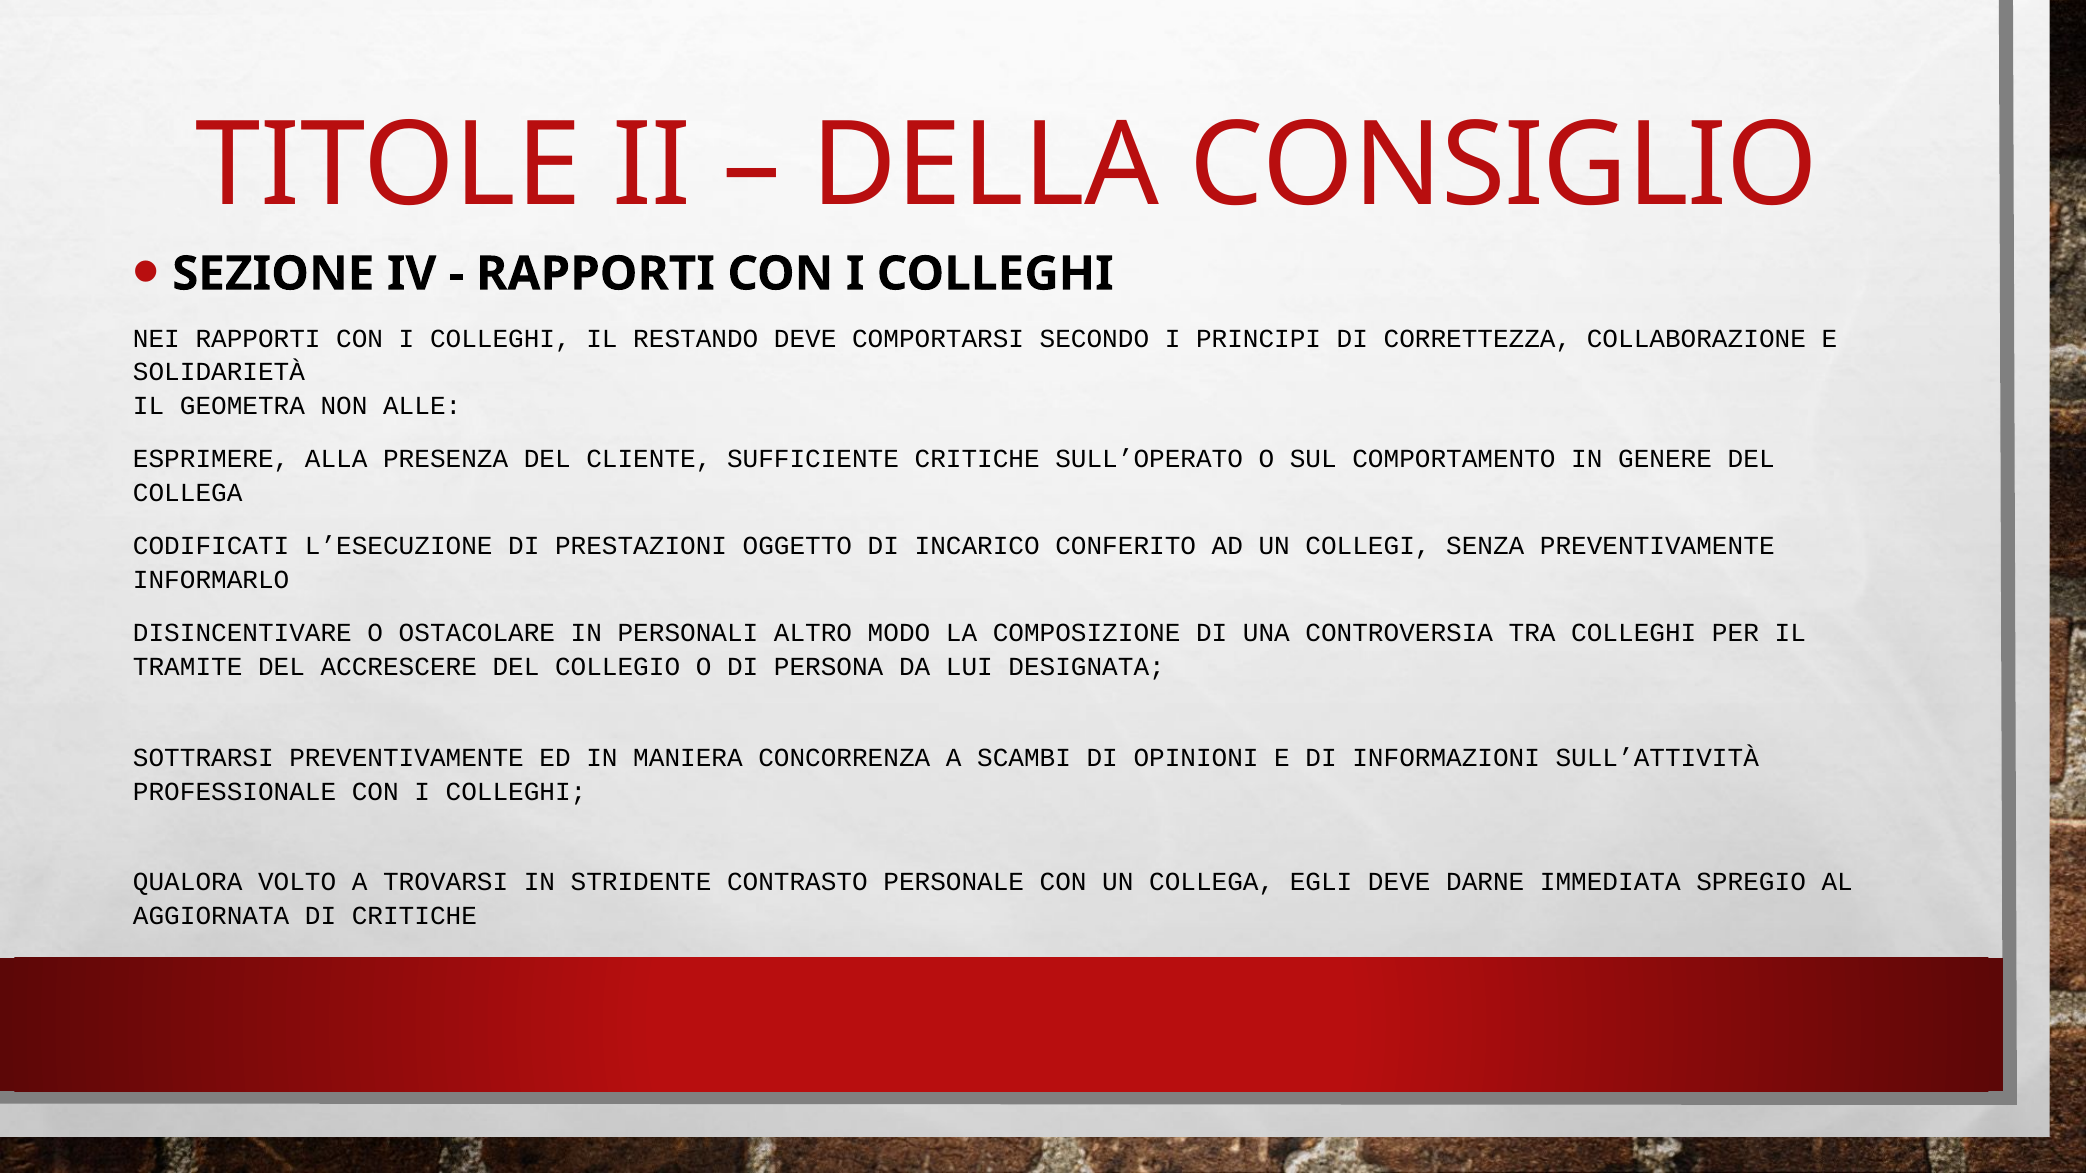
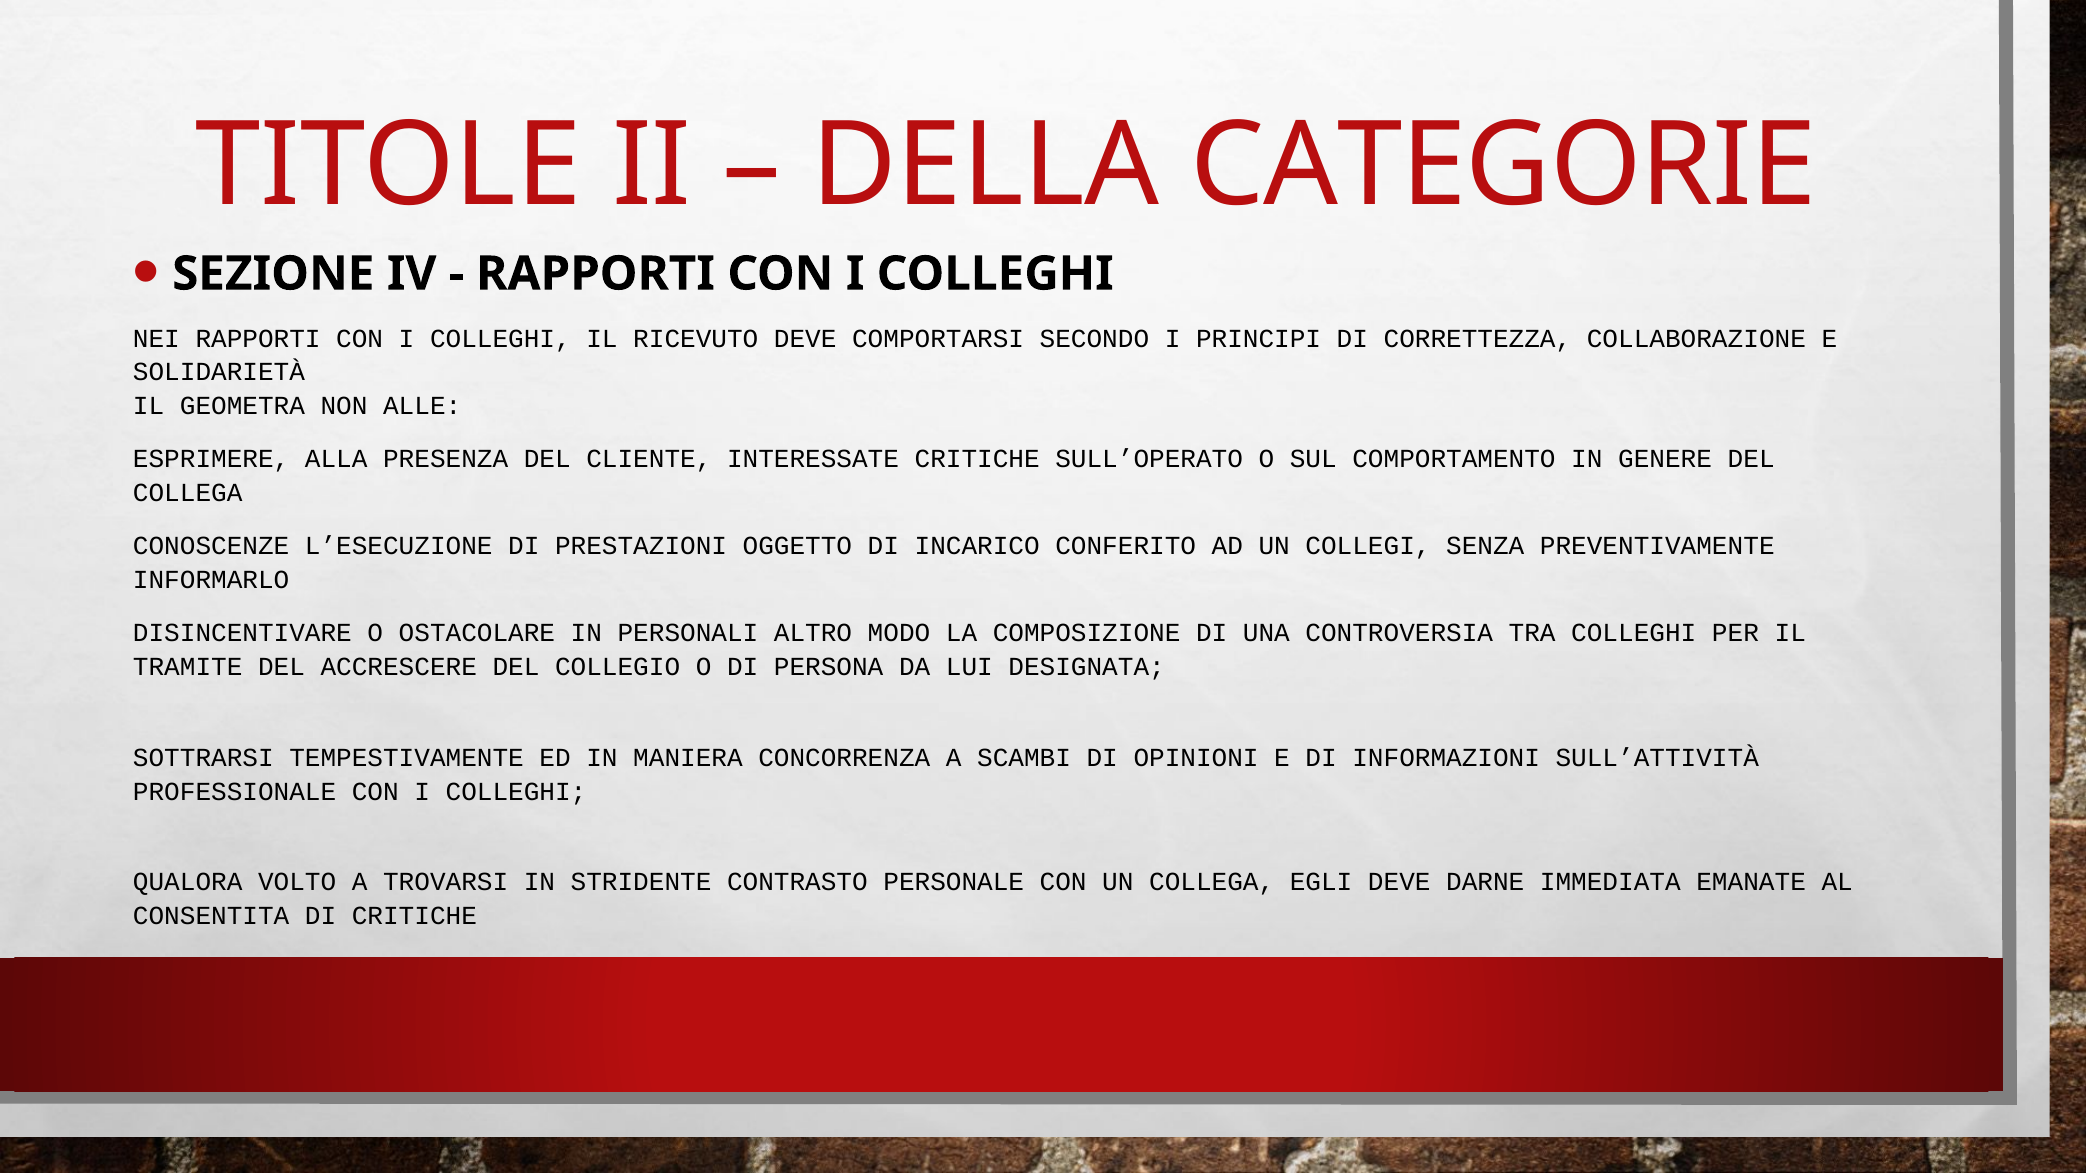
CONSIGLIO: CONSIGLIO -> CATEGORIE (1504, 166)
RESTANDO: RESTANDO -> RICEVUTO (696, 339)
SUFFICIENTE: SUFFICIENTE -> INTERESSATE (813, 459)
CODIFICATI: CODIFICATI -> CONOSCENZE (211, 546)
SOTTRARSI PREVENTIVAMENTE: PREVENTIVAMENTE -> TEMPESTIVAMENTE (407, 758)
SPREGIO: SPREGIO -> EMANATE (1751, 883)
AGGIORNATA: AGGIORNATA -> CONSENTITA (211, 916)
